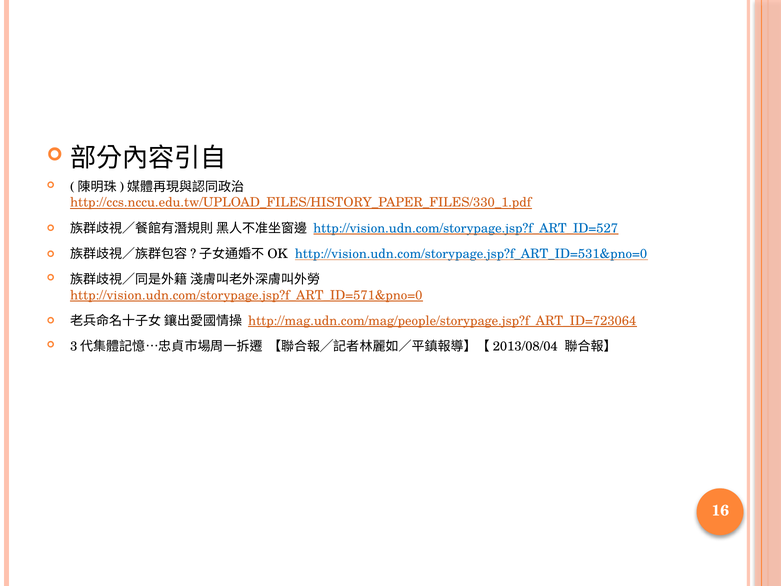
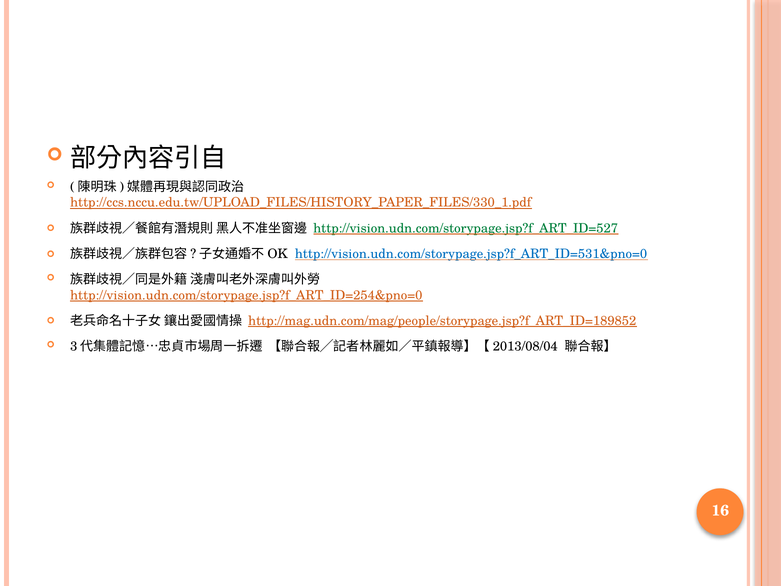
http://vision.udn.com/storypage.jsp?f_ART_ID=527 colour: blue -> green (466, 228)
http://vision.udn.com/storypage.jsp?f_ART_ID=571&pno=0: http://vision.udn.com/storypage.jsp?f_ART_ID=571&pno=0 -> http://vision.udn.com/storypage.jsp?f_ART_ID=254&pno=0 (246, 295)
http://mag.udn.com/mag/people/storypage.jsp?f_ART_ID=723064: http://mag.udn.com/mag/people/storypage.jsp?f_ART_ID=723064 -> http://mag.udn.com/mag/people/storypage.jsp?f_ART_ID=189852 (442, 321)
